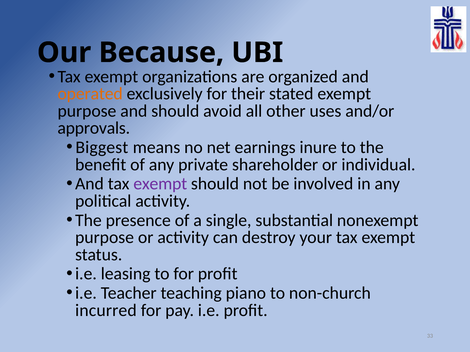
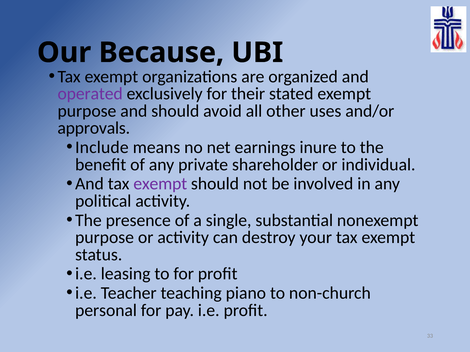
operated colour: orange -> purple (90, 94)
Biggest: Biggest -> Include (102, 148)
incurred: incurred -> personal (106, 311)
